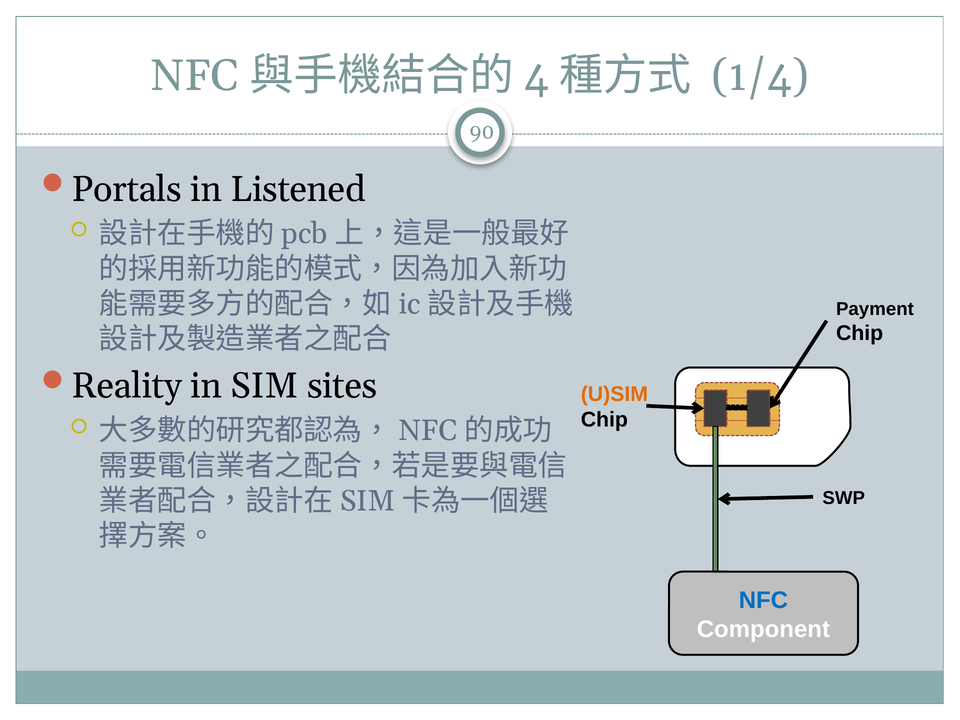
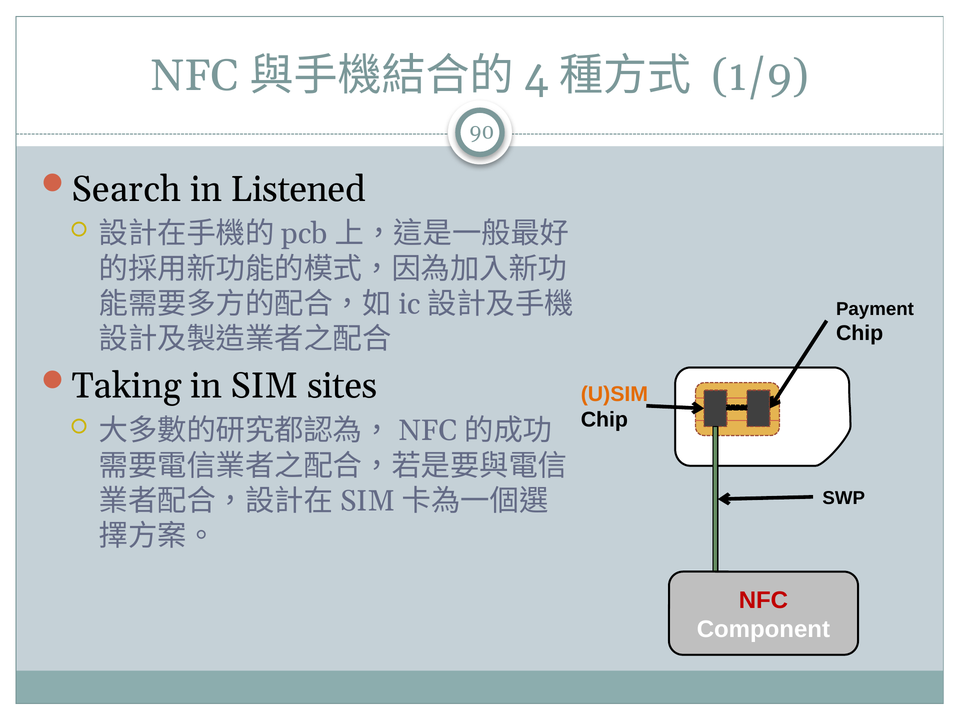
1/4: 1/4 -> 1/9 (760, 76)
Portals: Portals -> Search (126, 189)
Reality: Reality -> Taking (127, 386)
NFC colour: blue -> red (763, 600)
